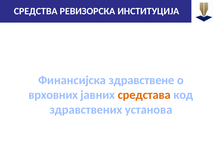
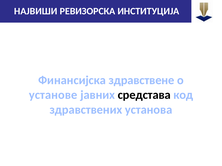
СРЕДСТВА: СРЕДСТВА -> НАЈВИШИ (36, 11)
врховних: врховних -> установе (53, 95)
средстава colour: orange -> black (144, 95)
